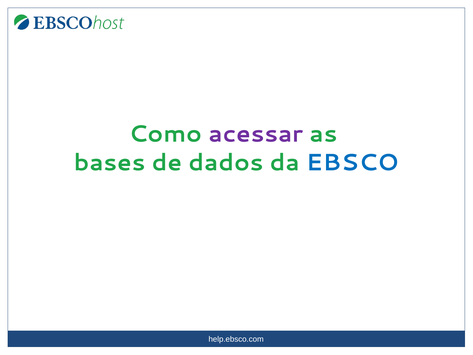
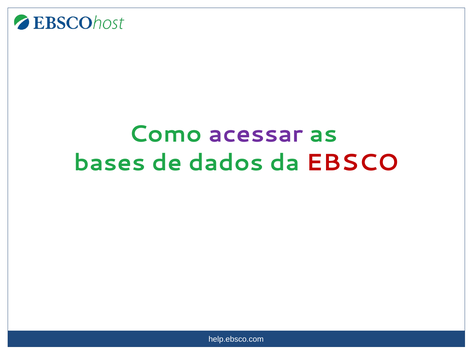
EBSCO colour: blue -> red (353, 162)
